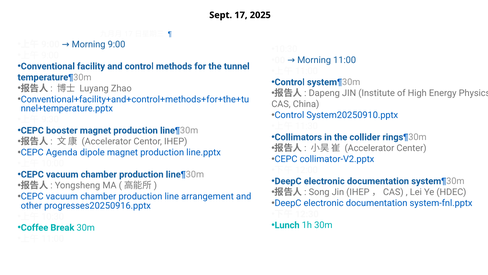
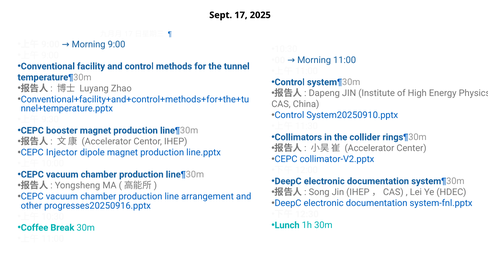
Agenda: Agenda -> Injector (62, 152)
